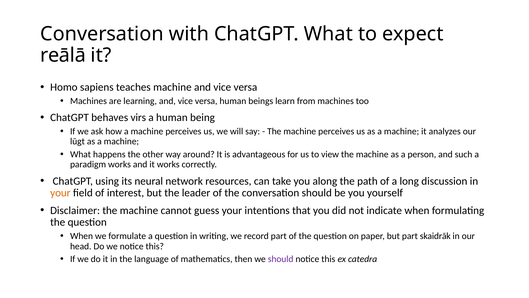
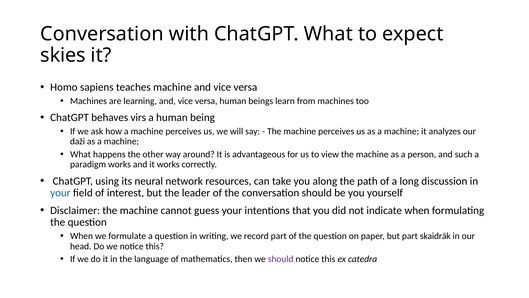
reālā: reālā -> skies (63, 55)
lūgt: lūgt -> daži (78, 141)
your colour: orange -> blue (60, 193)
